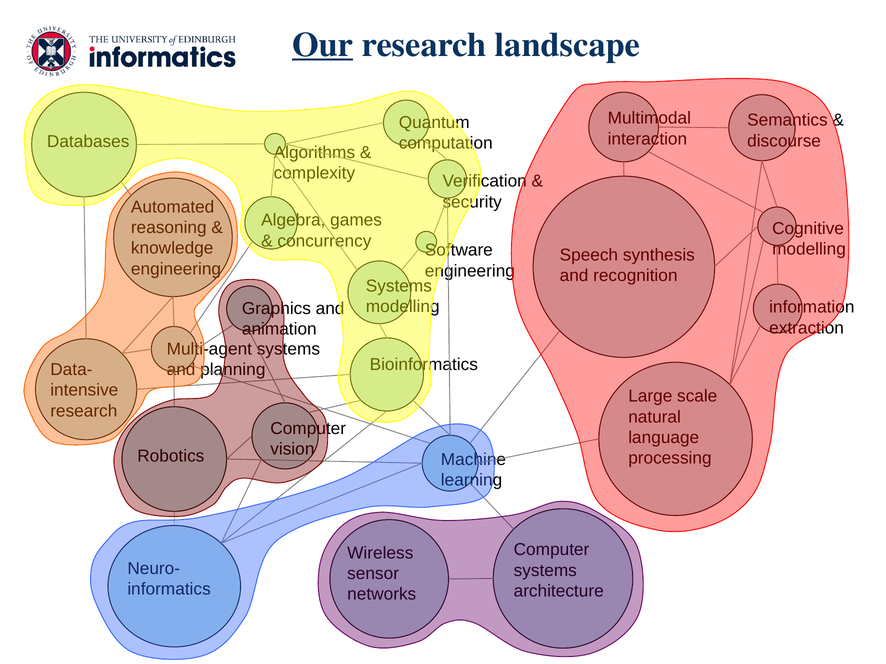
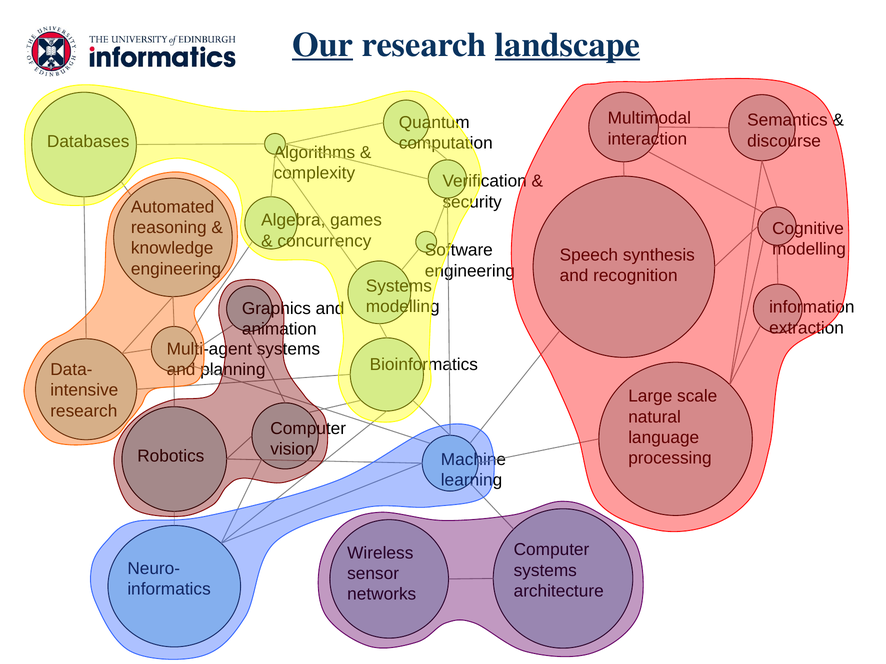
landscape underline: none -> present (568, 45)
